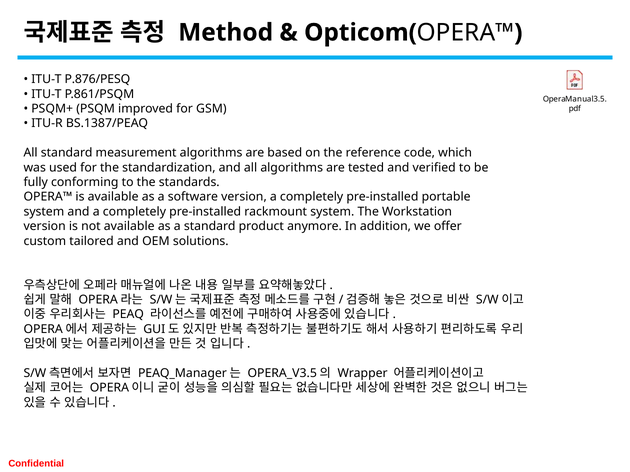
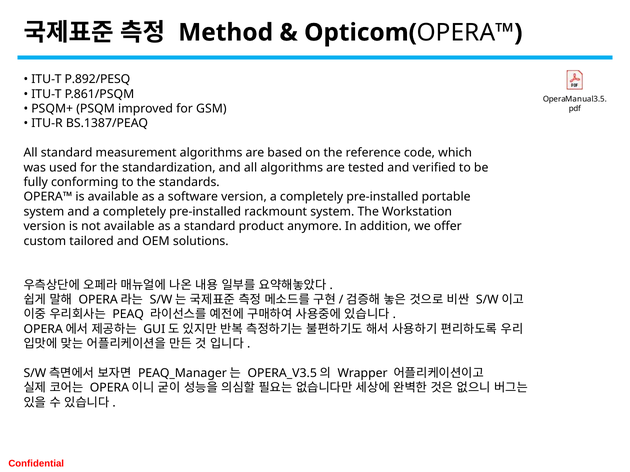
P.876/PESQ: P.876/PESQ -> P.892/PESQ (97, 79)
